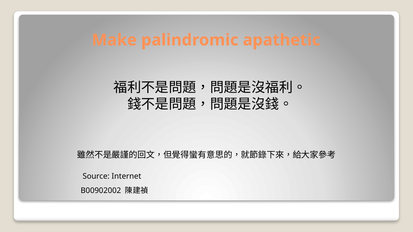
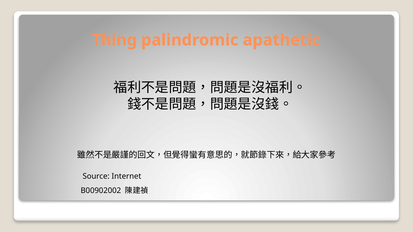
Make: Make -> Thing (114, 40)
